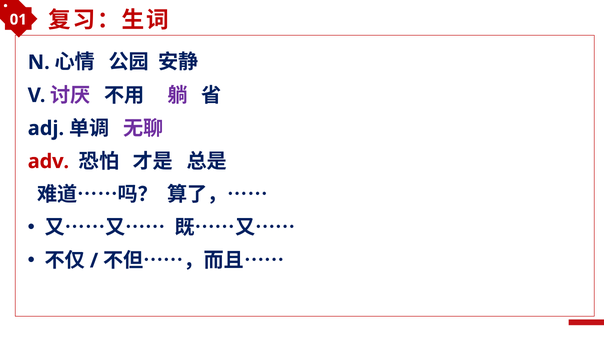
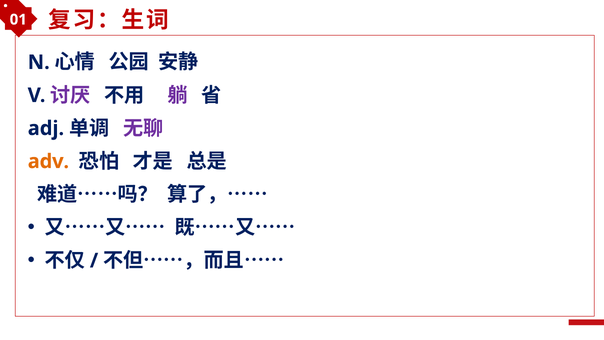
adv colour: red -> orange (48, 161)
